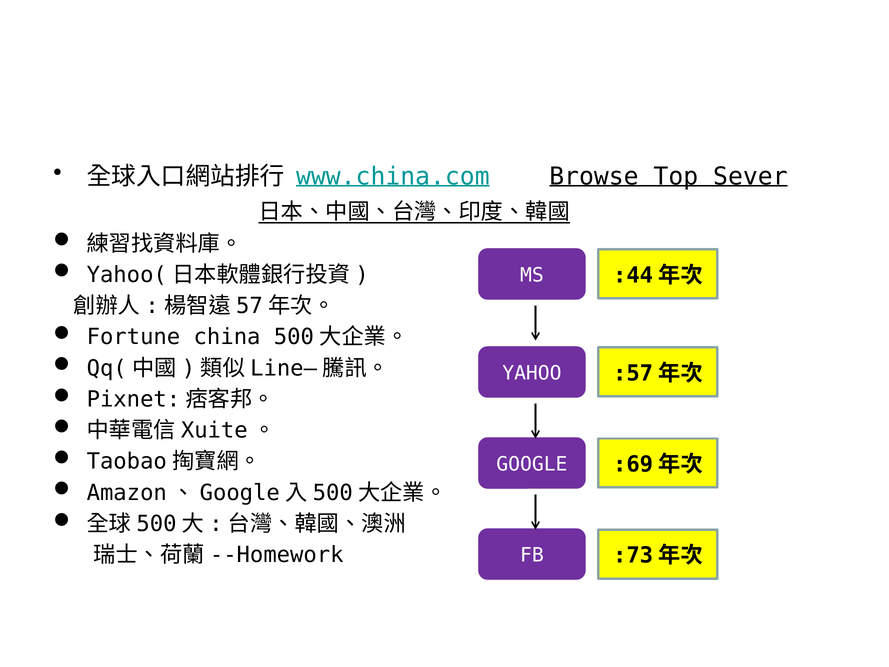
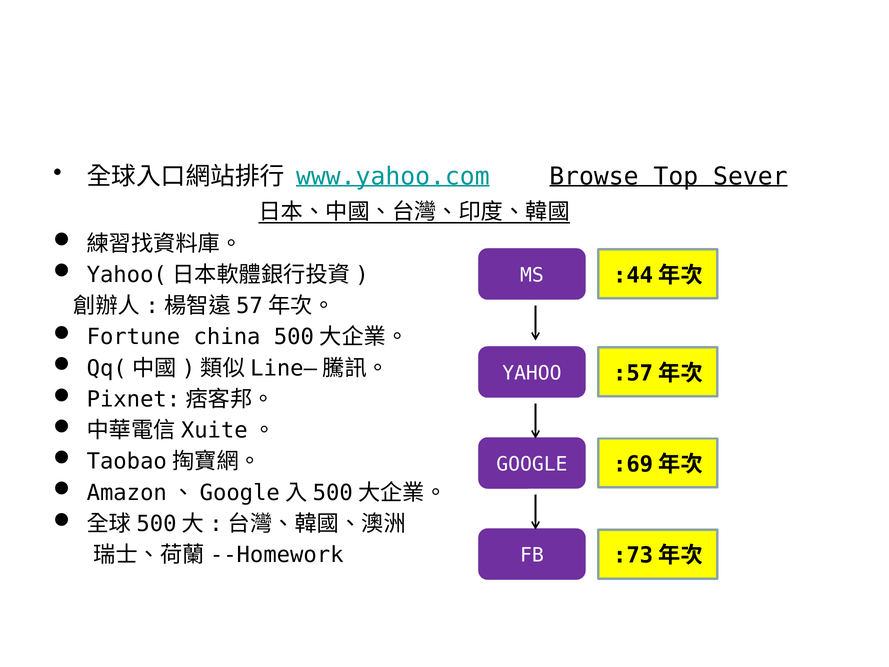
www.china.com: www.china.com -> www.yahoo.com (393, 177)
